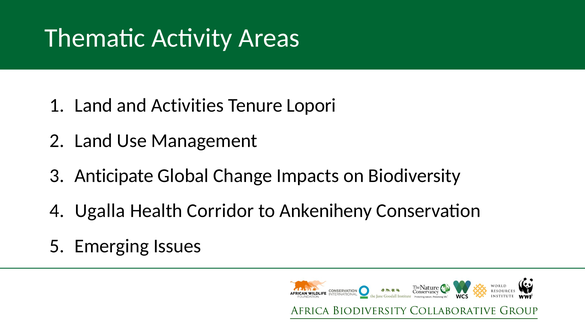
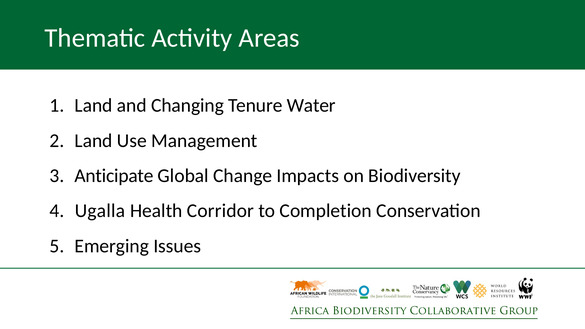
Activities: Activities -> Changing (188, 106)
Lopori: Lopori -> Water (311, 106)
Ankeniheny: Ankeniheny -> Completion (326, 211)
